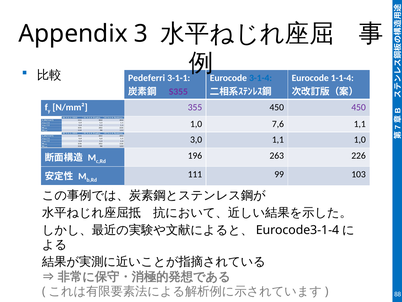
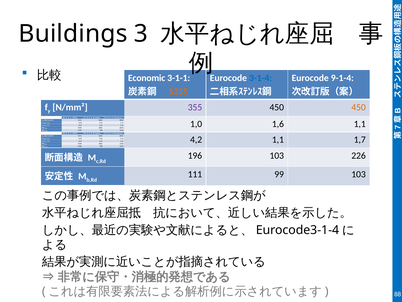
Appendix: Appendix -> Buildings (73, 34)
Pedeferri: Pedeferri -> Economic (147, 78)
1-1-4: 1-1-4 -> 9-1-4 (342, 78)
S355 colour: purple -> orange (178, 91)
450 colour: purple -> orange (359, 107)
7,6: 7,6 -> 1,6 (278, 124)
3,0: 3,0 -> 4,2 (196, 140)
1,1 1,0: 1,0 -> 1,7 (360, 140)
196 263: 263 -> 103 (277, 155)
